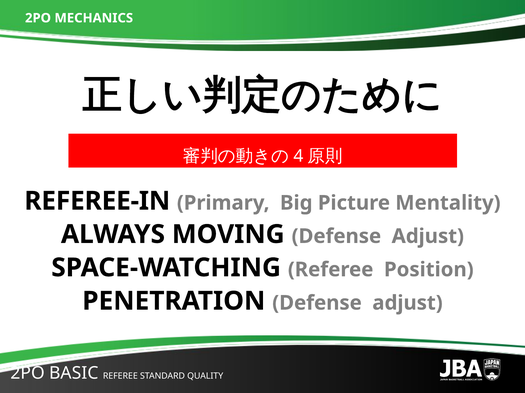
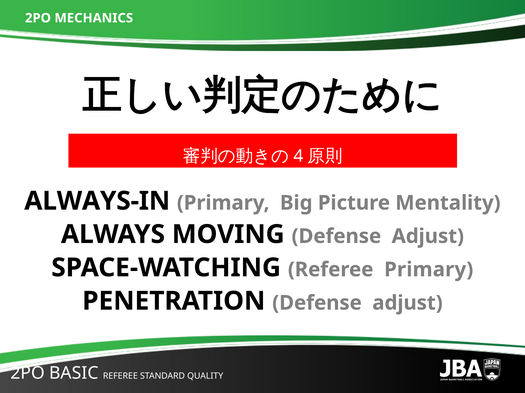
REFEREE-IN: REFEREE-IN -> ALWAYS-IN (97, 201)
Referee Position: Position -> Primary (429, 270)
